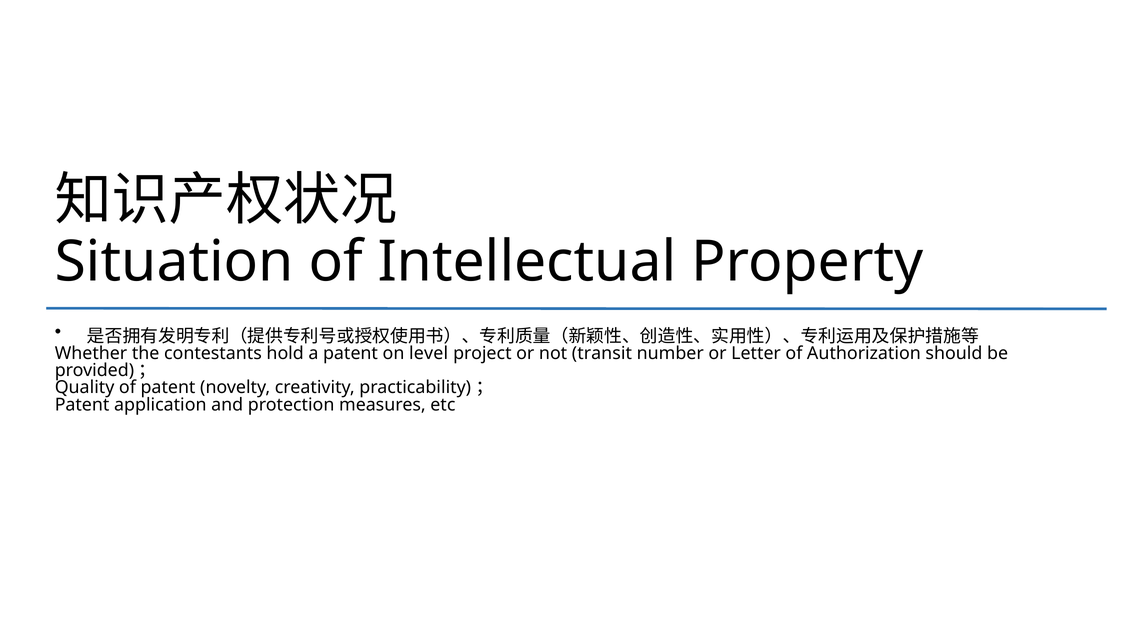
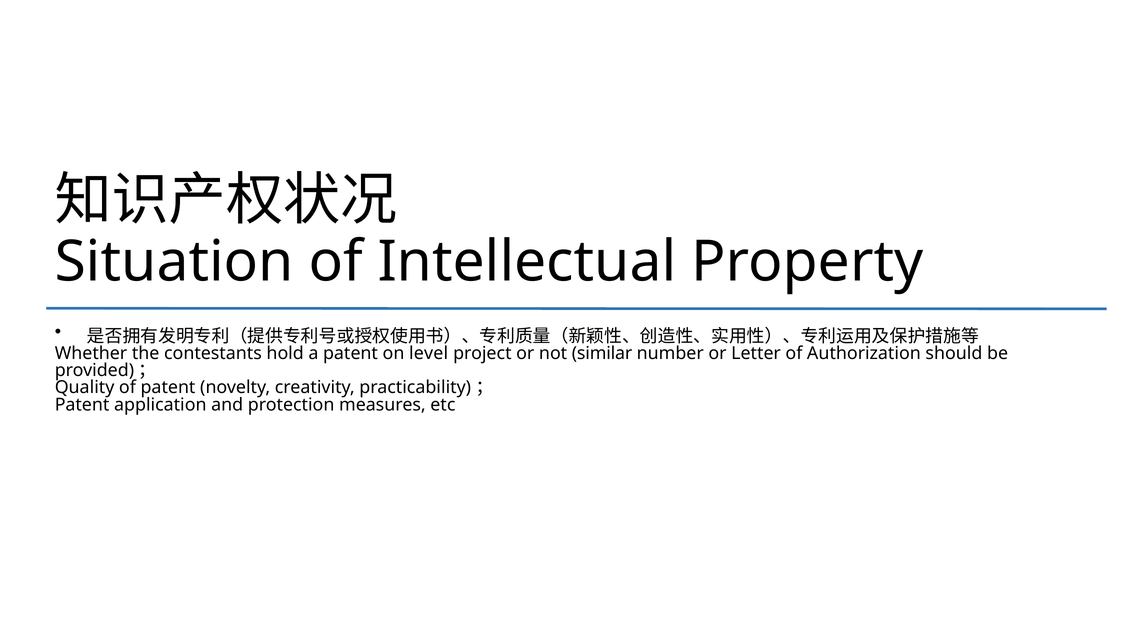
transit: transit -> similar (602, 354)
